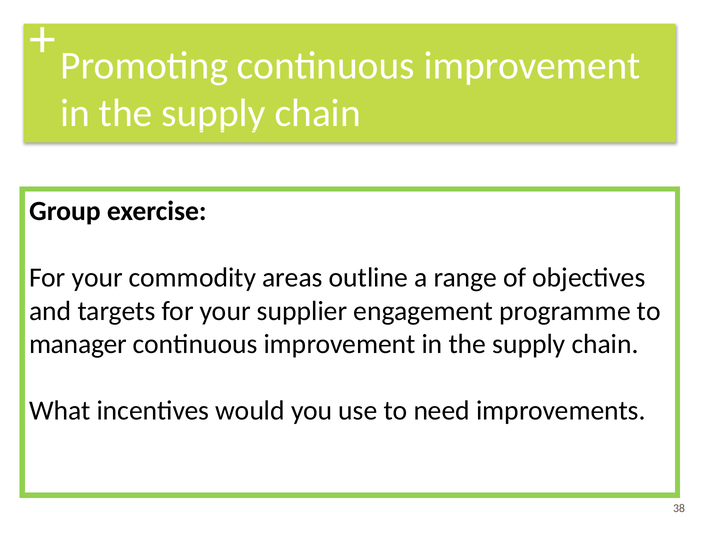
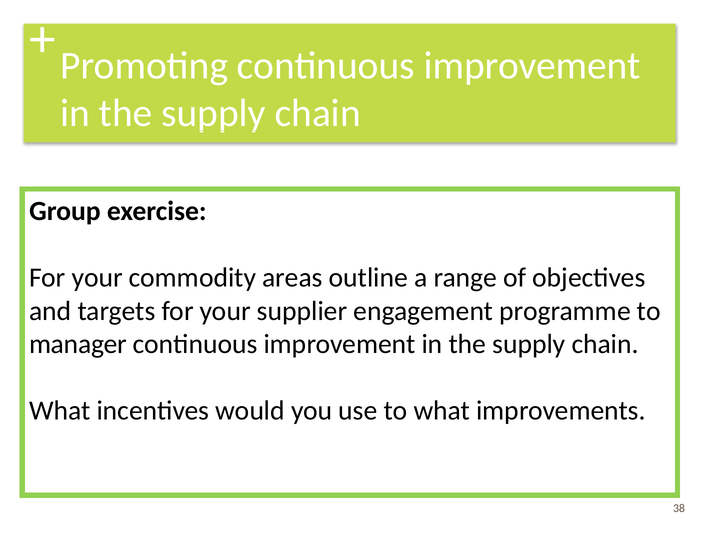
to need: need -> what (442, 410)
